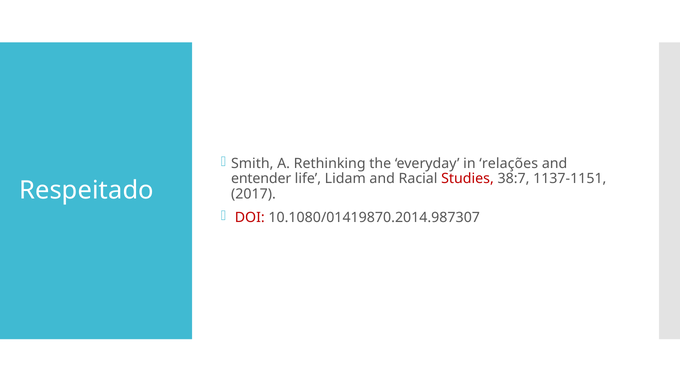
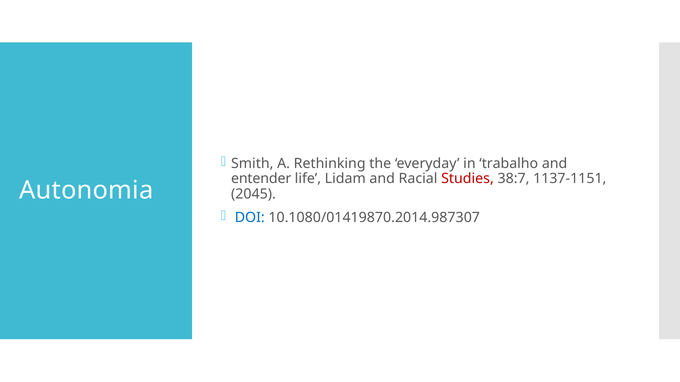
relações: relações -> trabalho (509, 164)
Respeitado: Respeitado -> Autonomia (86, 191)
2017: 2017 -> 2045 (253, 194)
DOI colour: red -> blue (250, 218)
